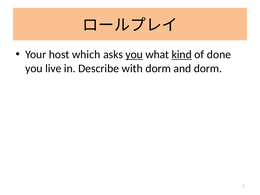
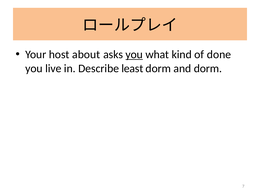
which: which -> about (86, 55)
kind underline: present -> none (182, 55)
with: with -> least (132, 68)
